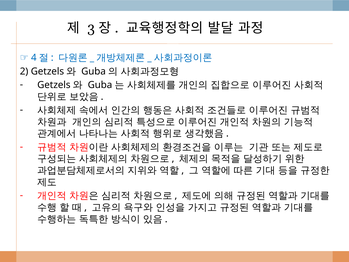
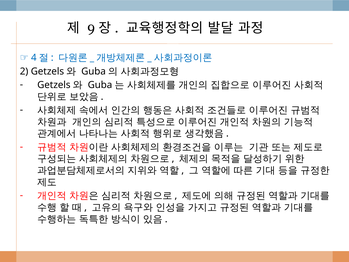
3: 3 -> 9 (91, 28)
